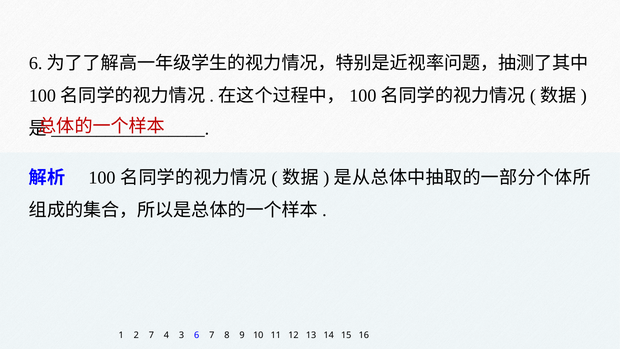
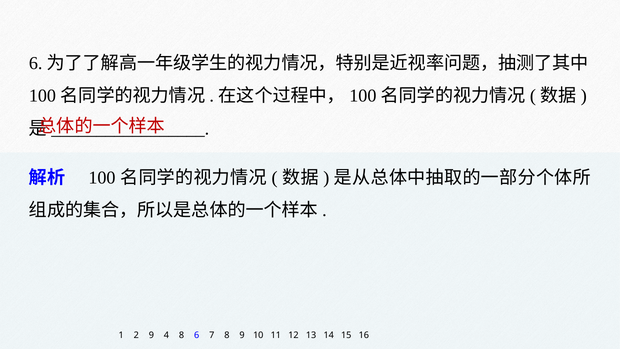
2 7: 7 -> 9 (151, 335)
4 3: 3 -> 8 (182, 335)
